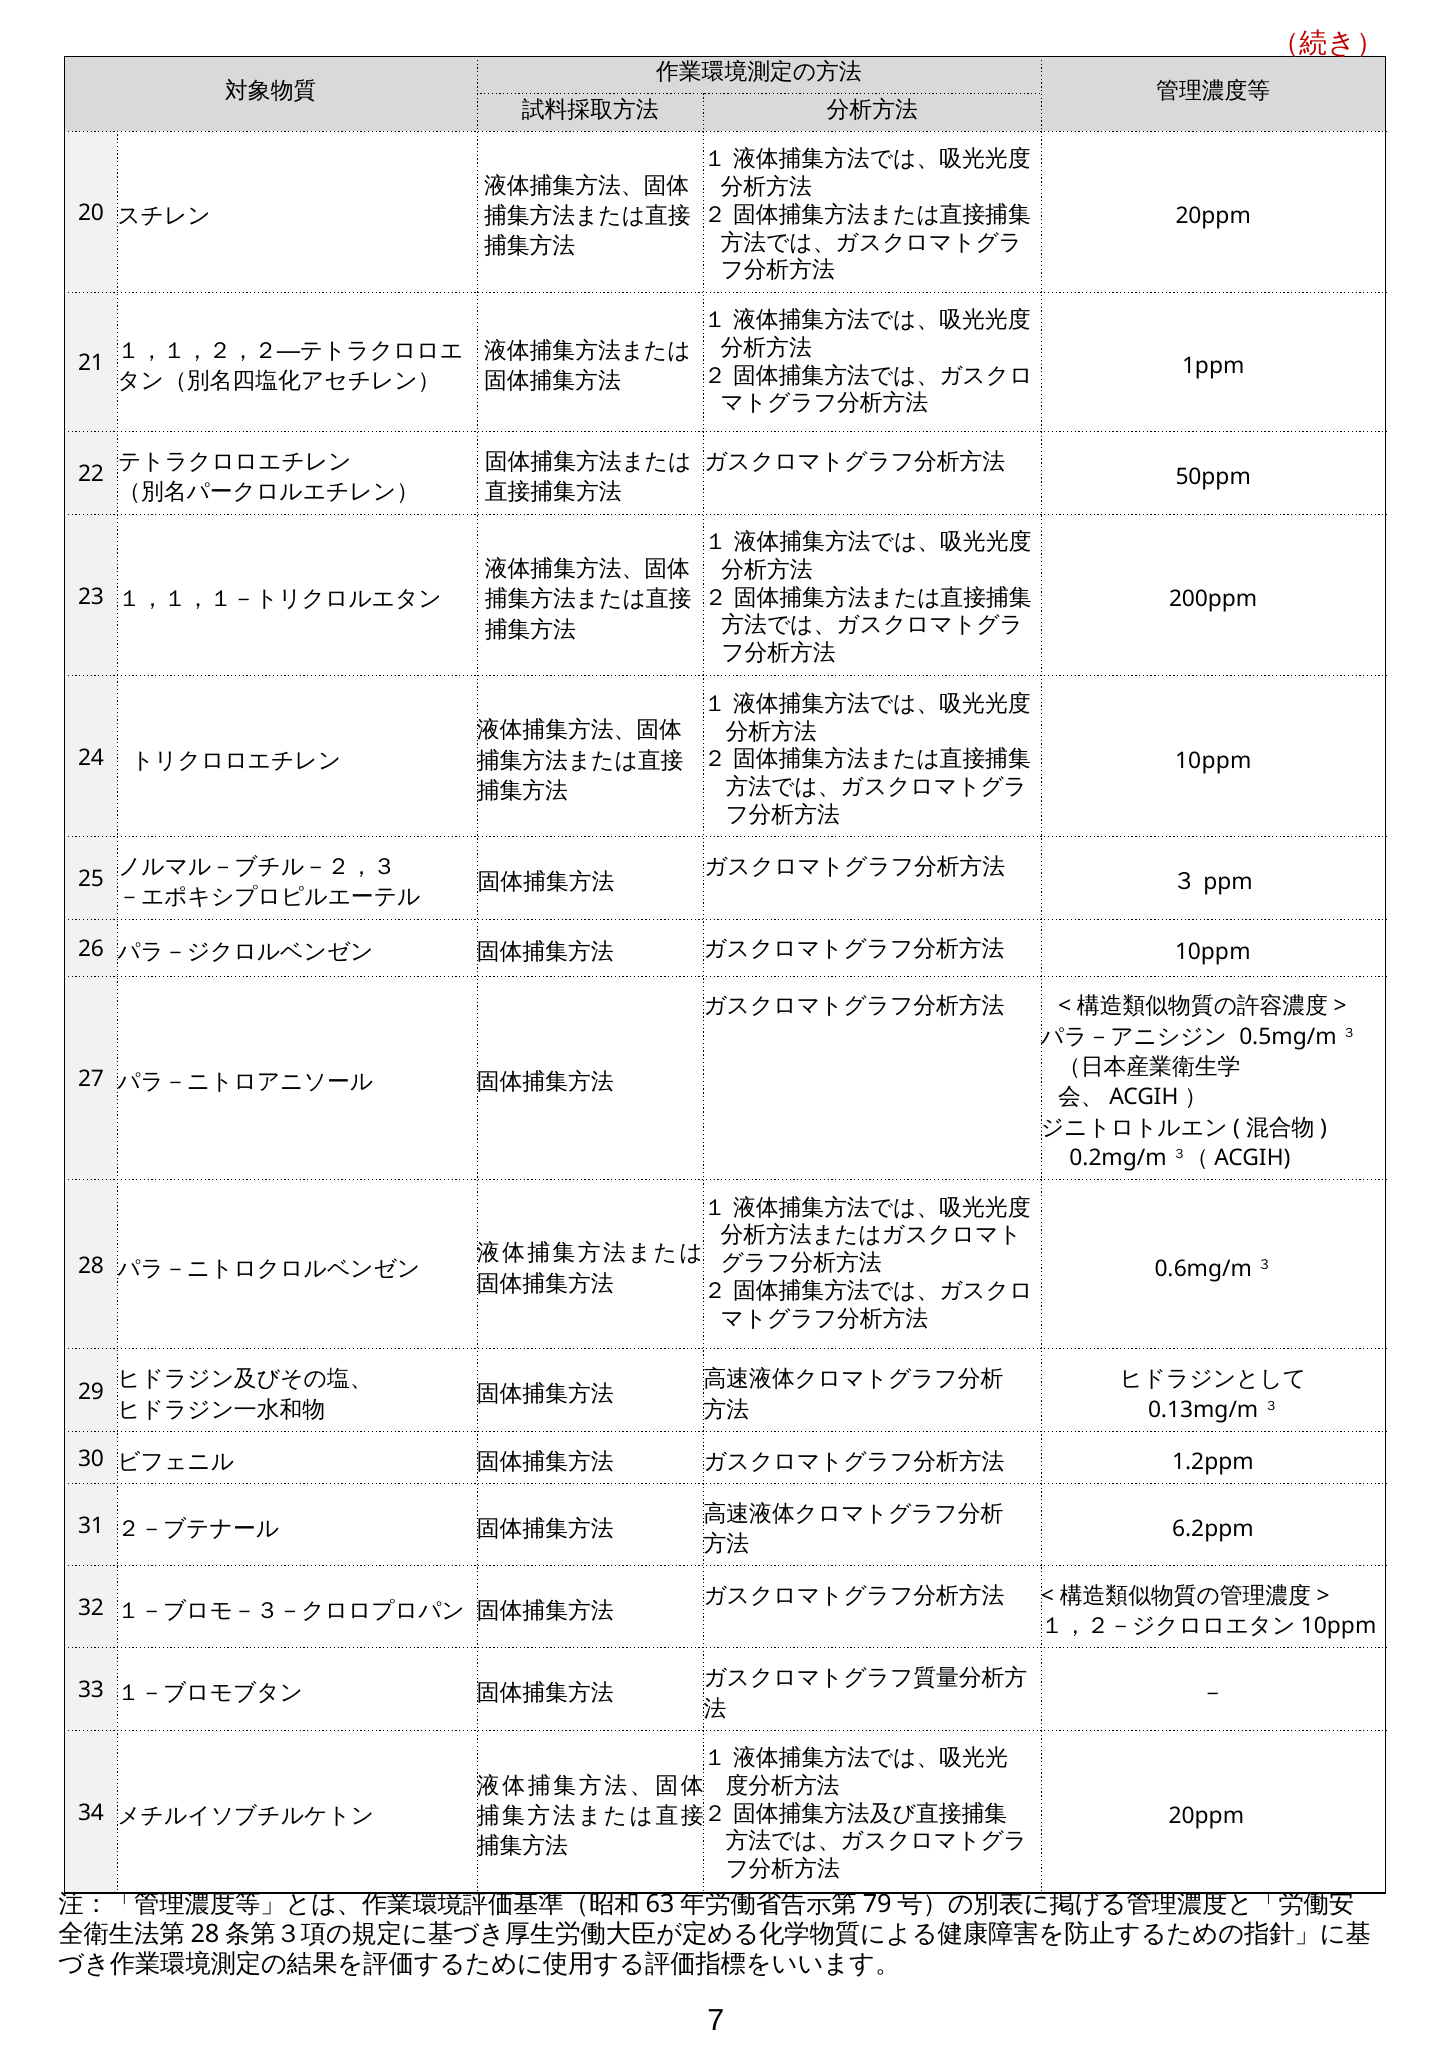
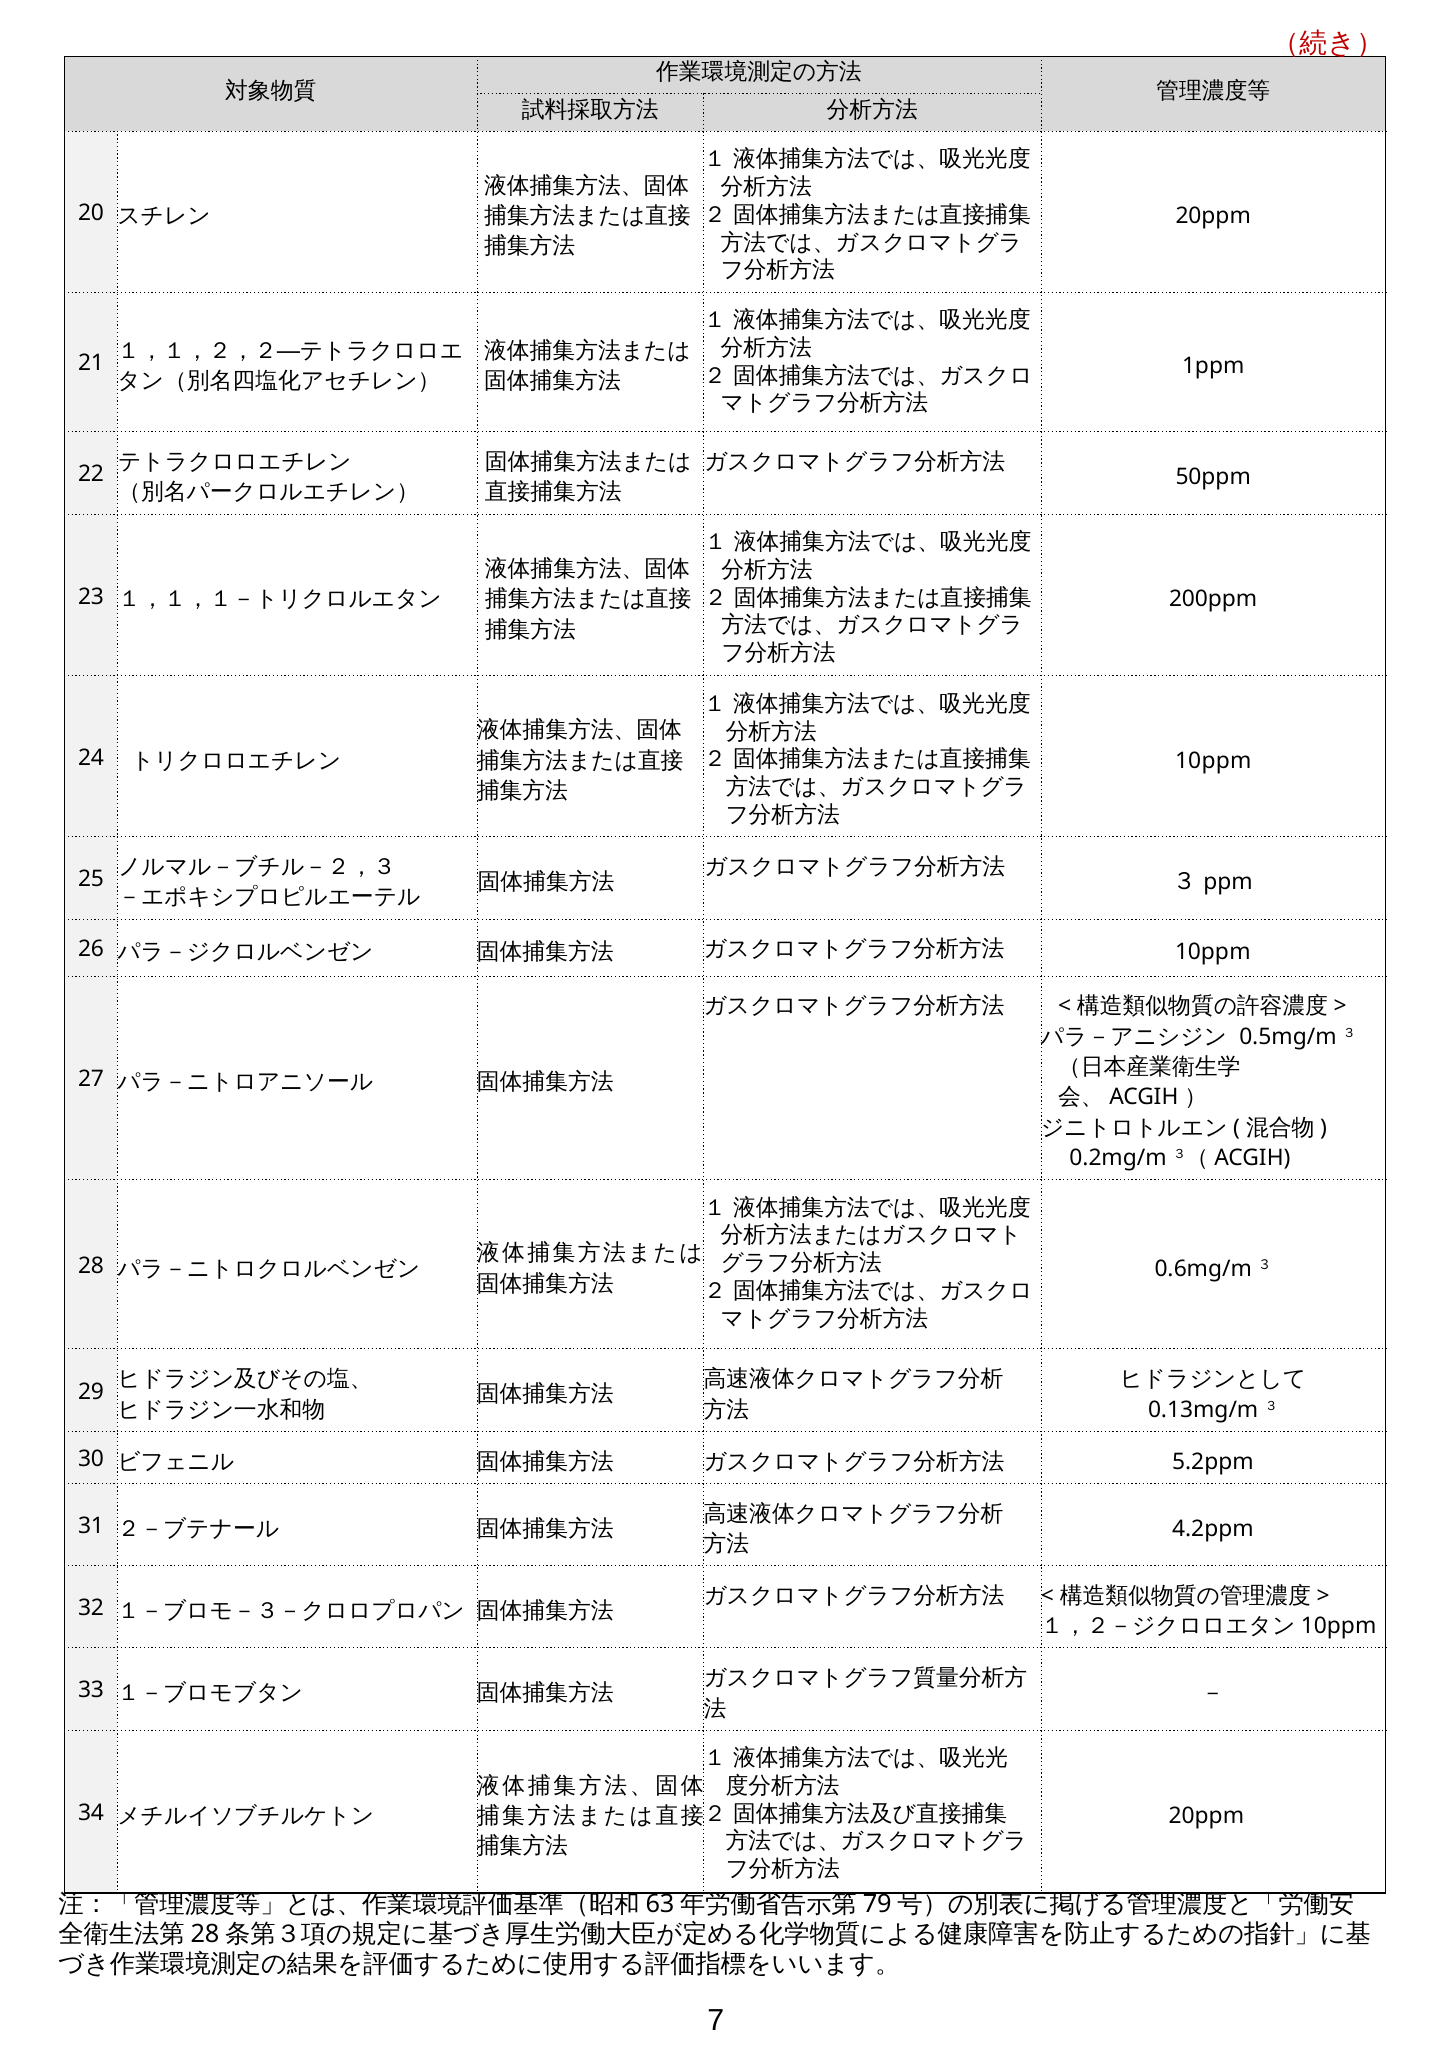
1.2ppm: 1.2ppm -> 5.2ppm (1213, 1462)
6.2ppm: 6.2ppm -> 4.2ppm (1213, 1529)
